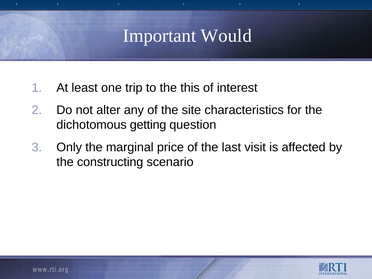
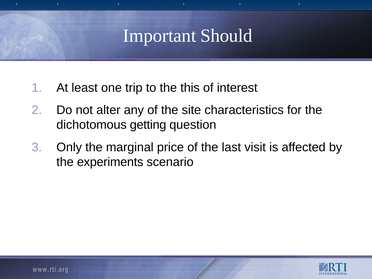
Would: Would -> Should (226, 36)
constructing: constructing -> experiments (110, 162)
